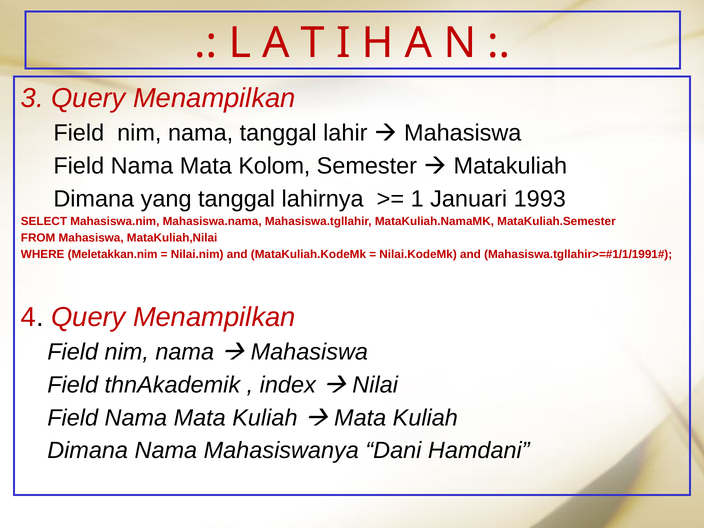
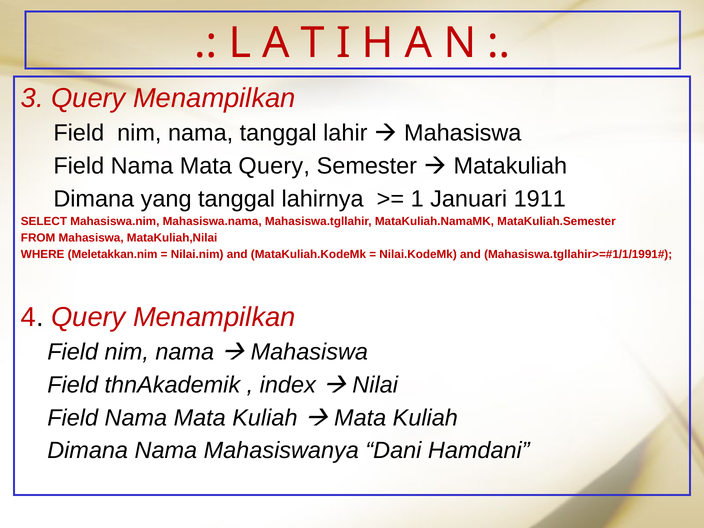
Mata Kolom: Kolom -> Query (274, 166)
1993: 1993 -> 1911 (540, 199)
